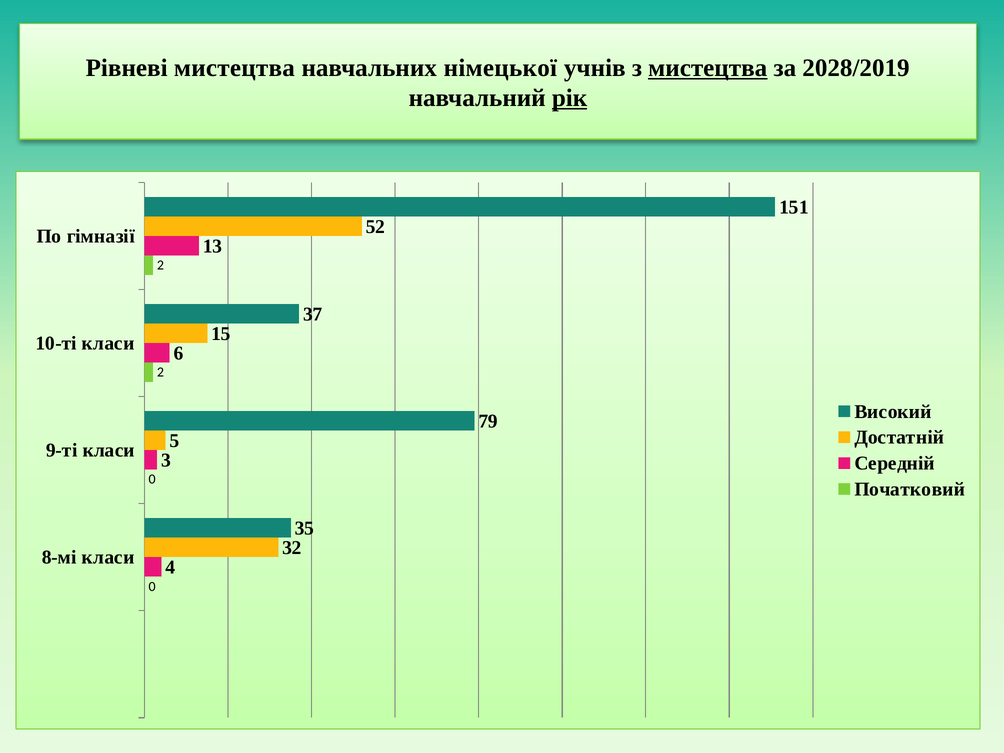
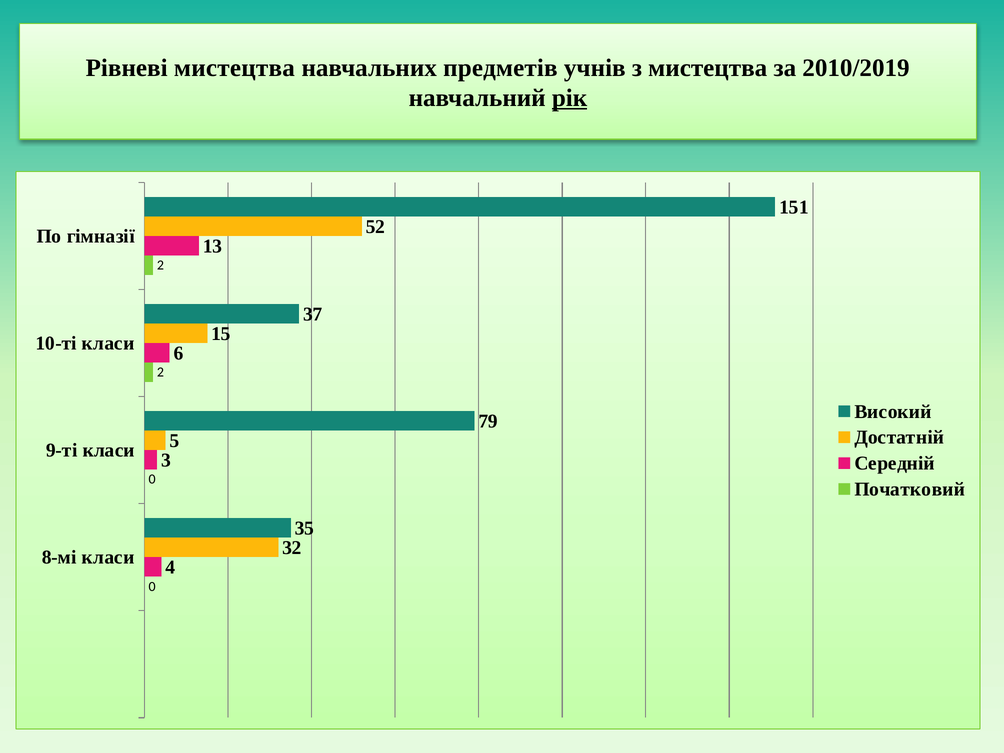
німецької: німецької -> предметів (500, 68)
мистецтва underline: present -> none (708, 68)
2028/2019: 2028/2019 -> 2010/2019 (856, 68)
